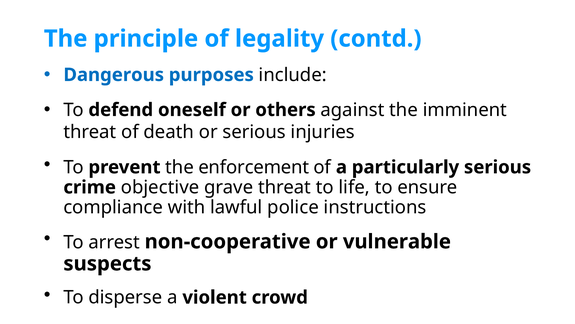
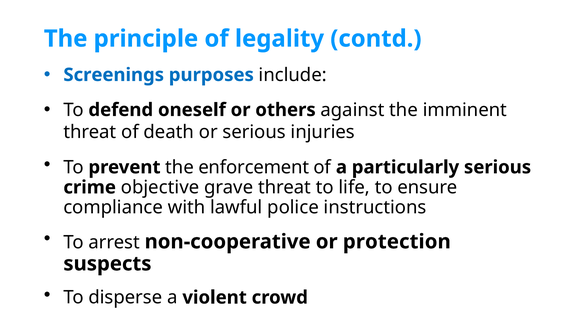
Dangerous: Dangerous -> Screenings (114, 75)
vulnerable: vulnerable -> protection (397, 241)
